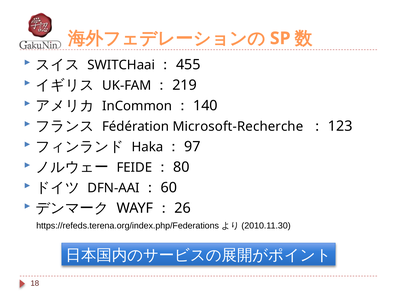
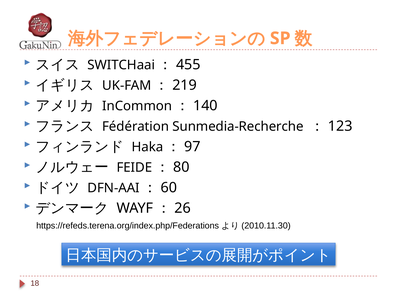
Microsoft-Recherche: Microsoft-Recherche -> Sunmedia-Recherche (238, 126)
